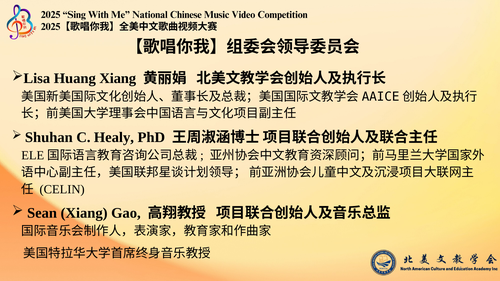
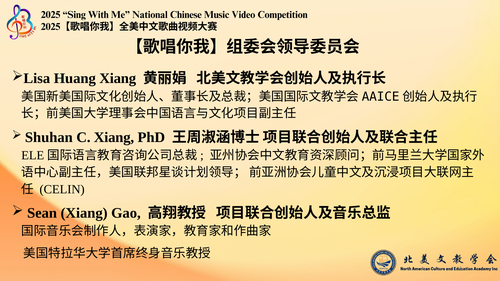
C Healy: Healy -> Xiang (114, 137)
